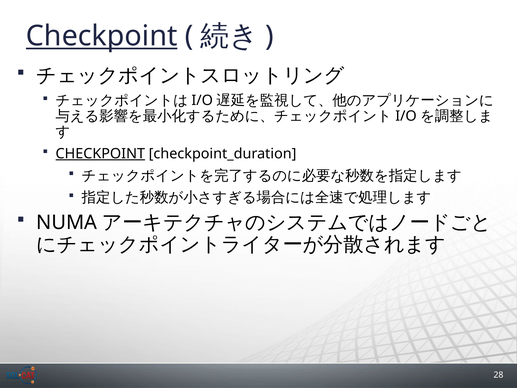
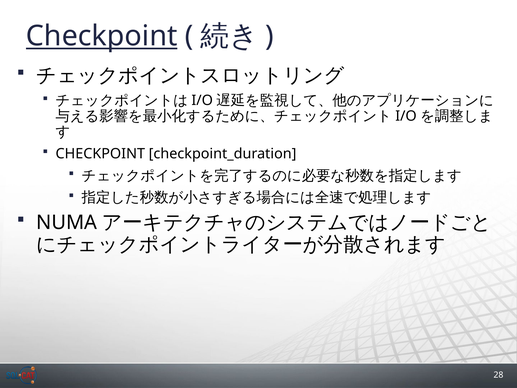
CHECKPOINT underline: present -> none (100, 153)
